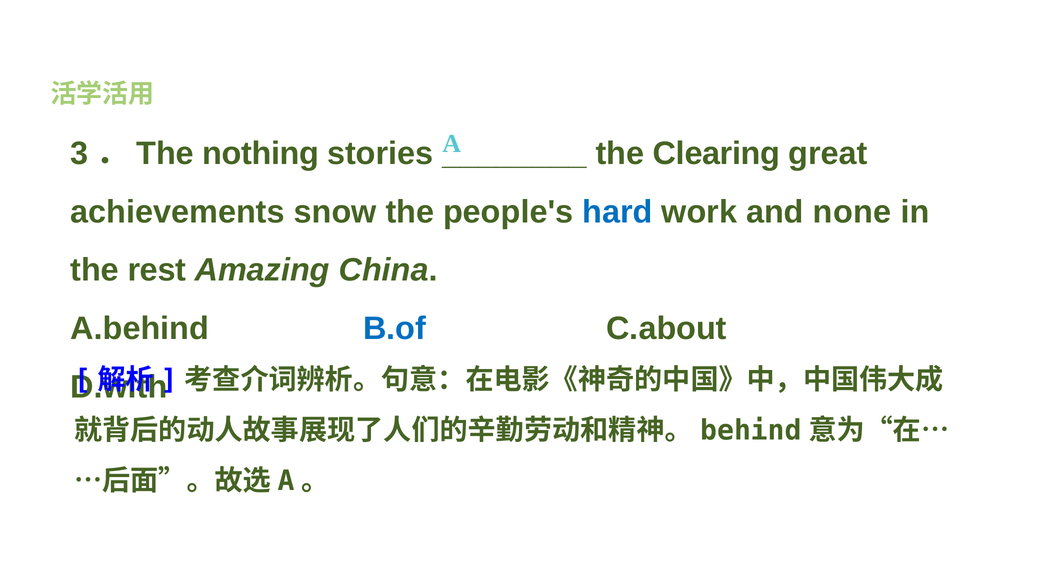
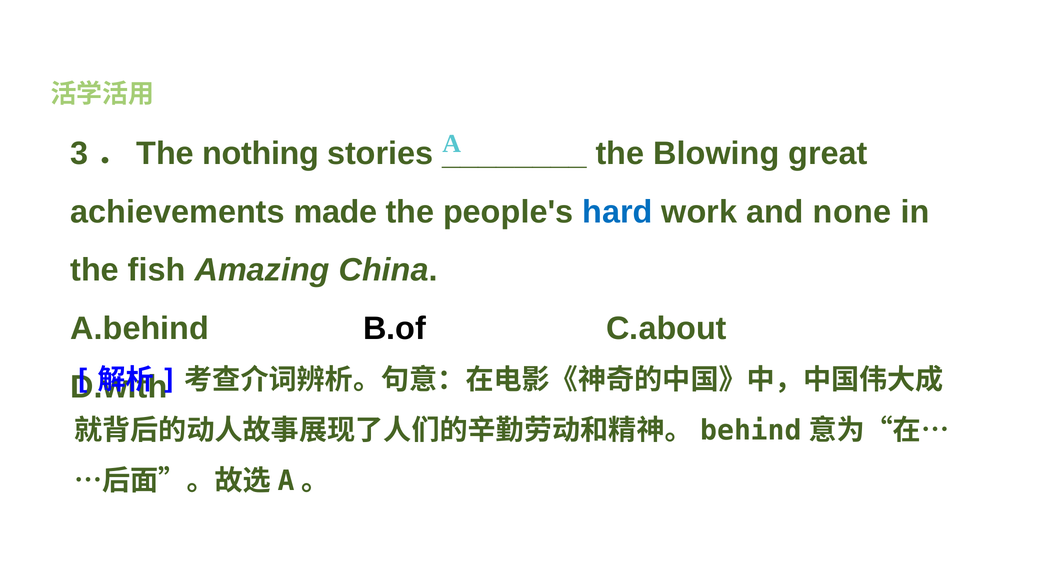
Clearing: Clearing -> Blowing (716, 153)
snow: snow -> made (335, 212)
rest: rest -> fish (157, 270)
B.of colour: blue -> black (395, 329)
